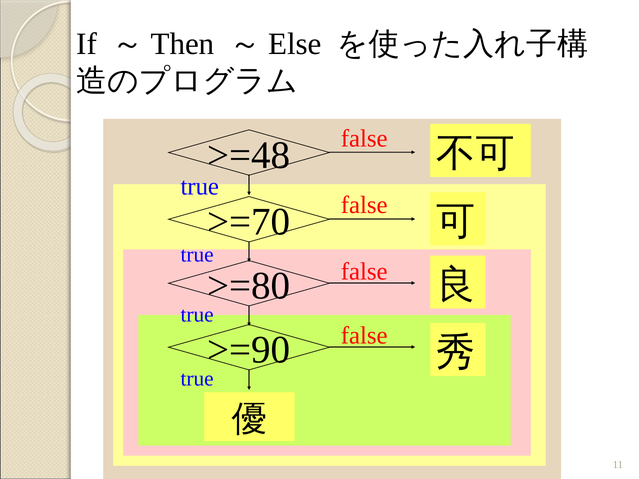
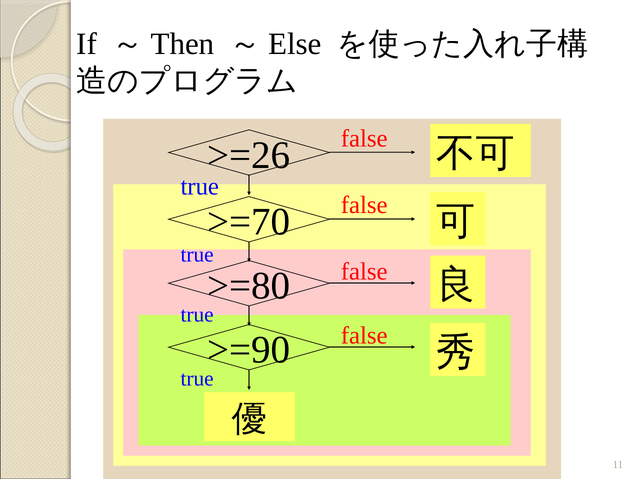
>=48: >=48 -> >=26 (249, 155)
